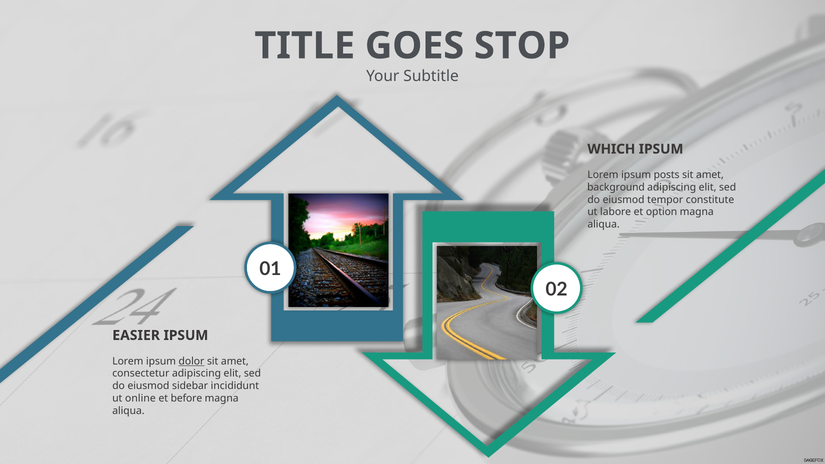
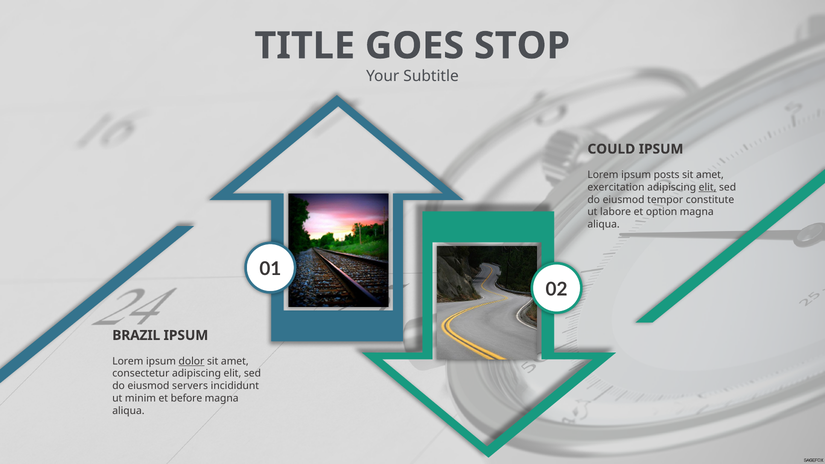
WHICH: WHICH -> COULD (611, 149)
background: background -> exercitation (616, 187)
elit underline: none -> present (708, 187)
EASIER: EASIER -> BRAZIL (136, 335)
sidebar: sidebar -> servers (190, 386)
online: online -> minim (140, 398)
